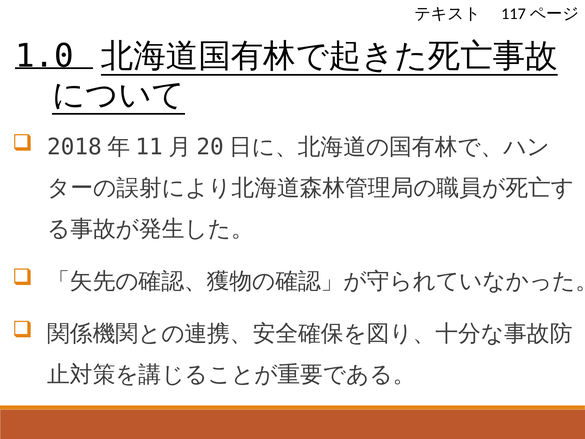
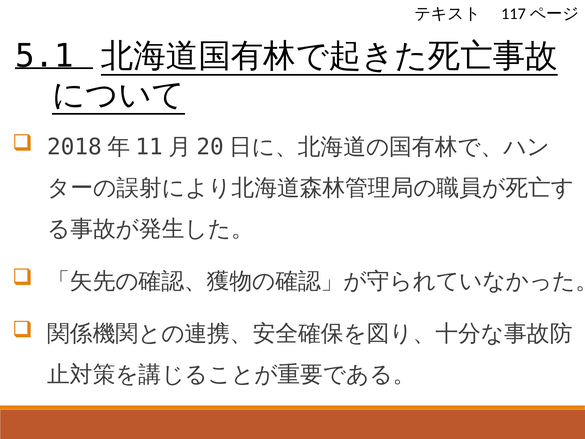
1.0: 1.0 -> 5.1 (44, 56)
